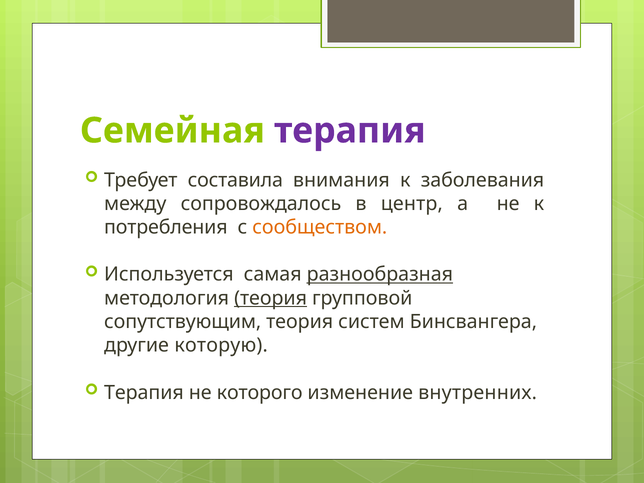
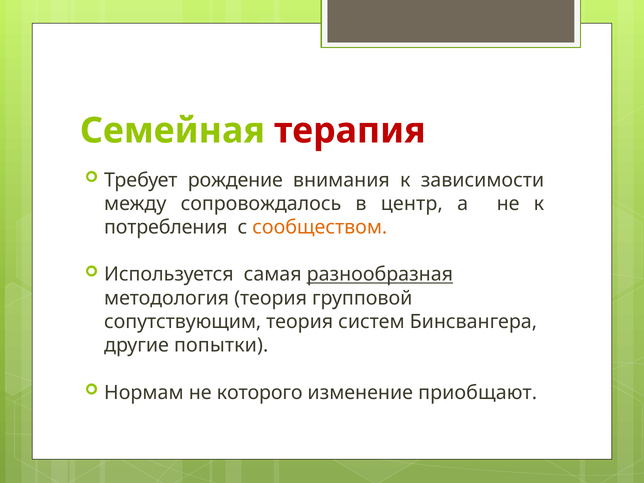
терапия colour: purple -> red (350, 131)
составила: составила -> рождение (235, 180)
заболевания: заболевания -> зависимости (482, 180)
теория underline: present -> none (271, 298)
которую: которую -> попытки (221, 345)
Терапия: Терапия -> Нормам (144, 393)
внутренних: внутренних -> приобщают (478, 393)
